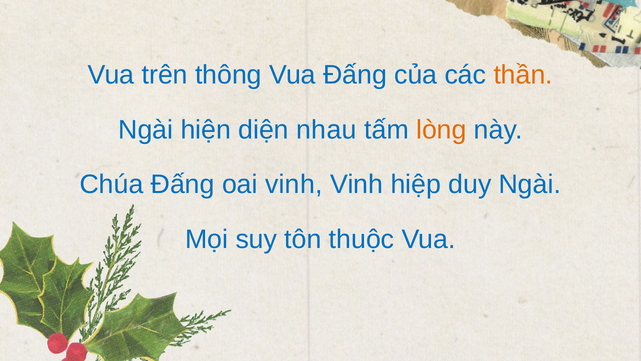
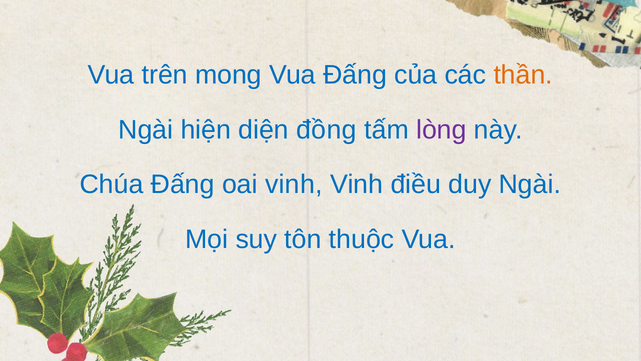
thông: thông -> mong (228, 75)
nhau: nhau -> đồng (326, 130)
lòng colour: orange -> purple (441, 130)
hiệp: hiệp -> điều (416, 184)
